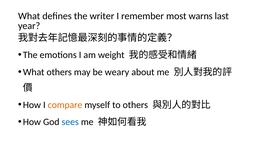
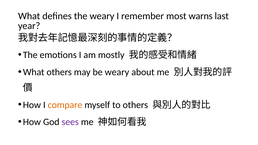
the writer: writer -> weary (102, 16)
weight: weight -> mostly (111, 55)
sees colour: blue -> purple (70, 122)
